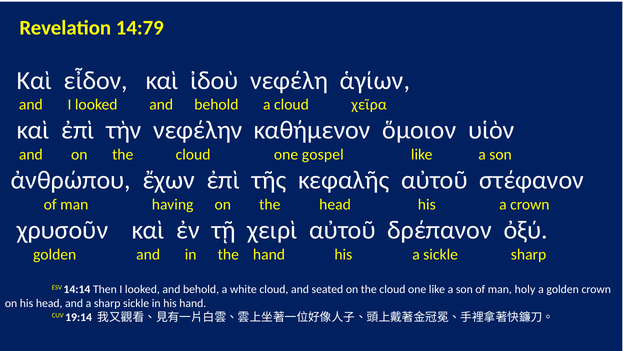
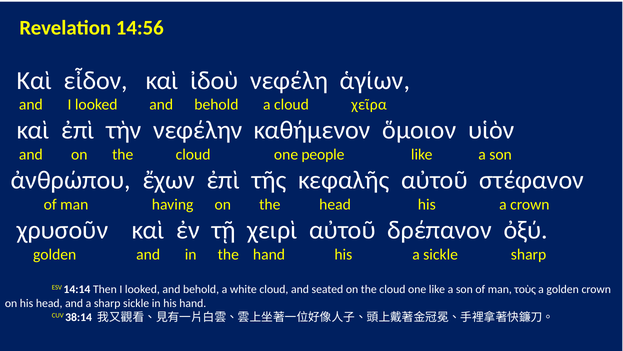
14:79: 14:79 -> 14:56 (140, 28)
gospel: gospel -> people (323, 155)
holy: holy -> τοὺς (525, 289)
19:14: 19:14 -> 38:14 (79, 318)
